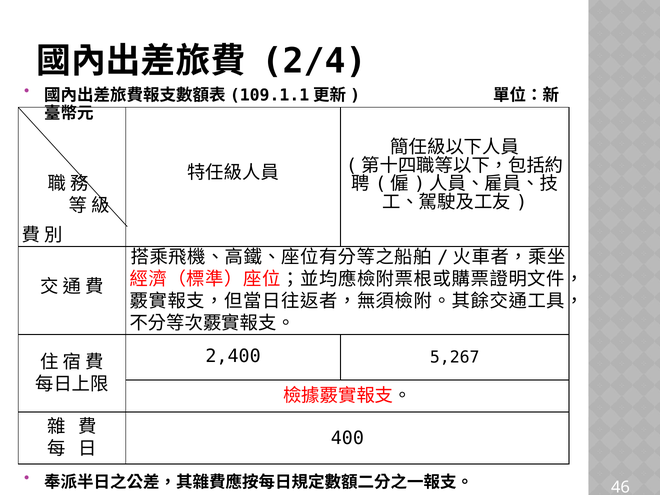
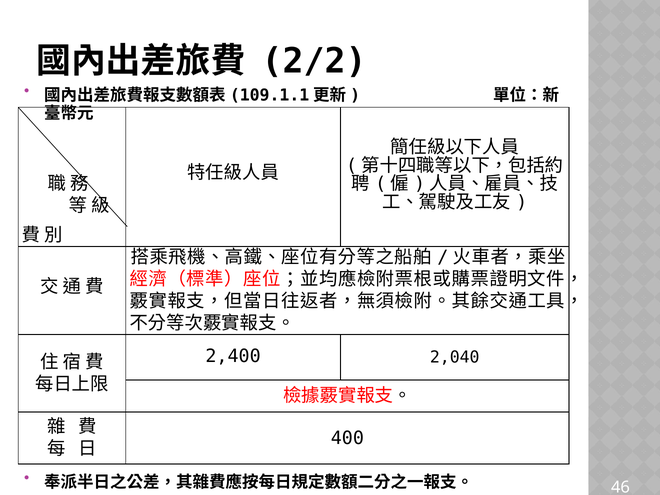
2/4: 2/4 -> 2/2 (314, 61)
5,267: 5,267 -> 2,040 (455, 357)
